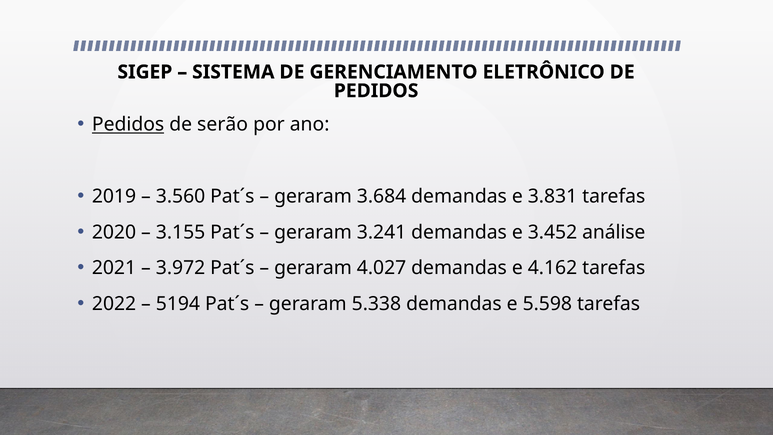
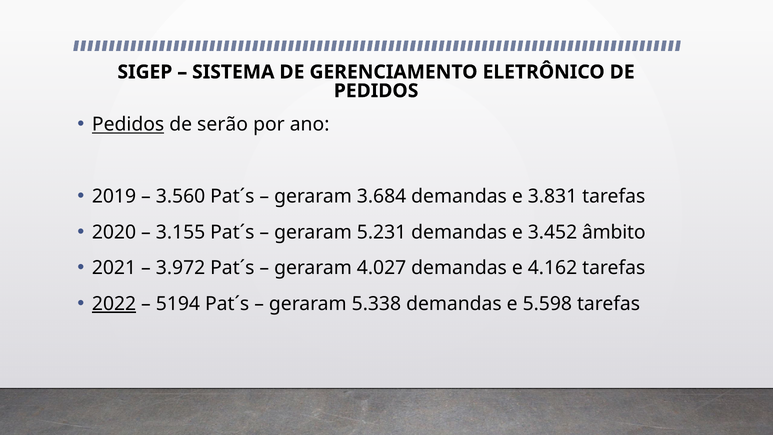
3.241: 3.241 -> 5.231 (382, 232)
análise: análise -> âmbito (614, 232)
2022 underline: none -> present (114, 304)
